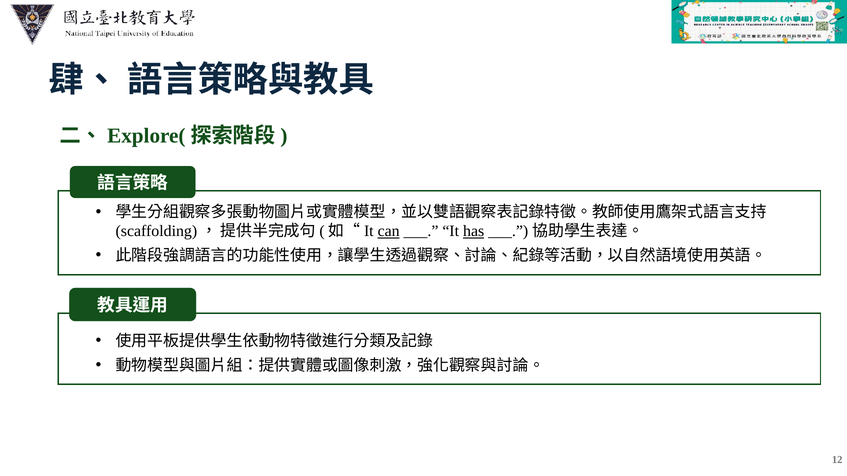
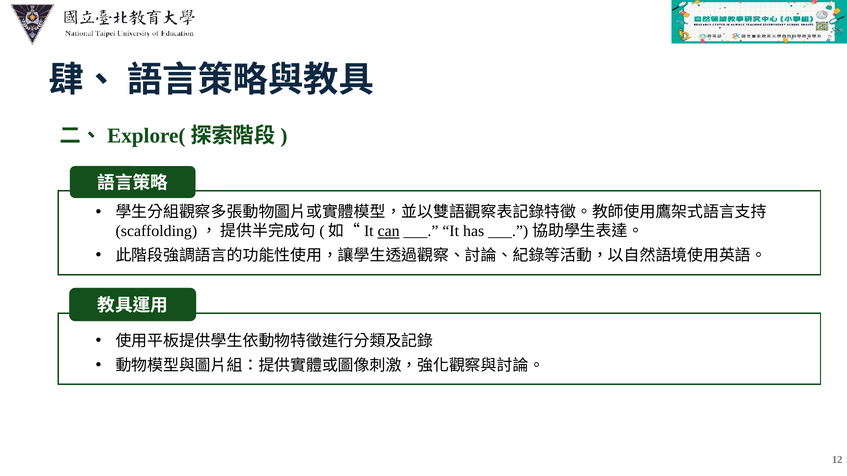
has underline: present -> none (474, 231)
